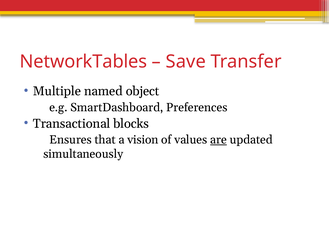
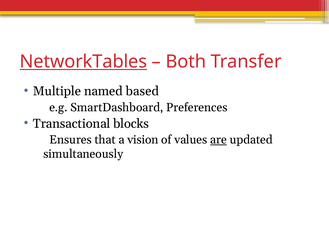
NetworkTables underline: none -> present (83, 62)
Save: Save -> Both (186, 62)
object: object -> based (142, 91)
